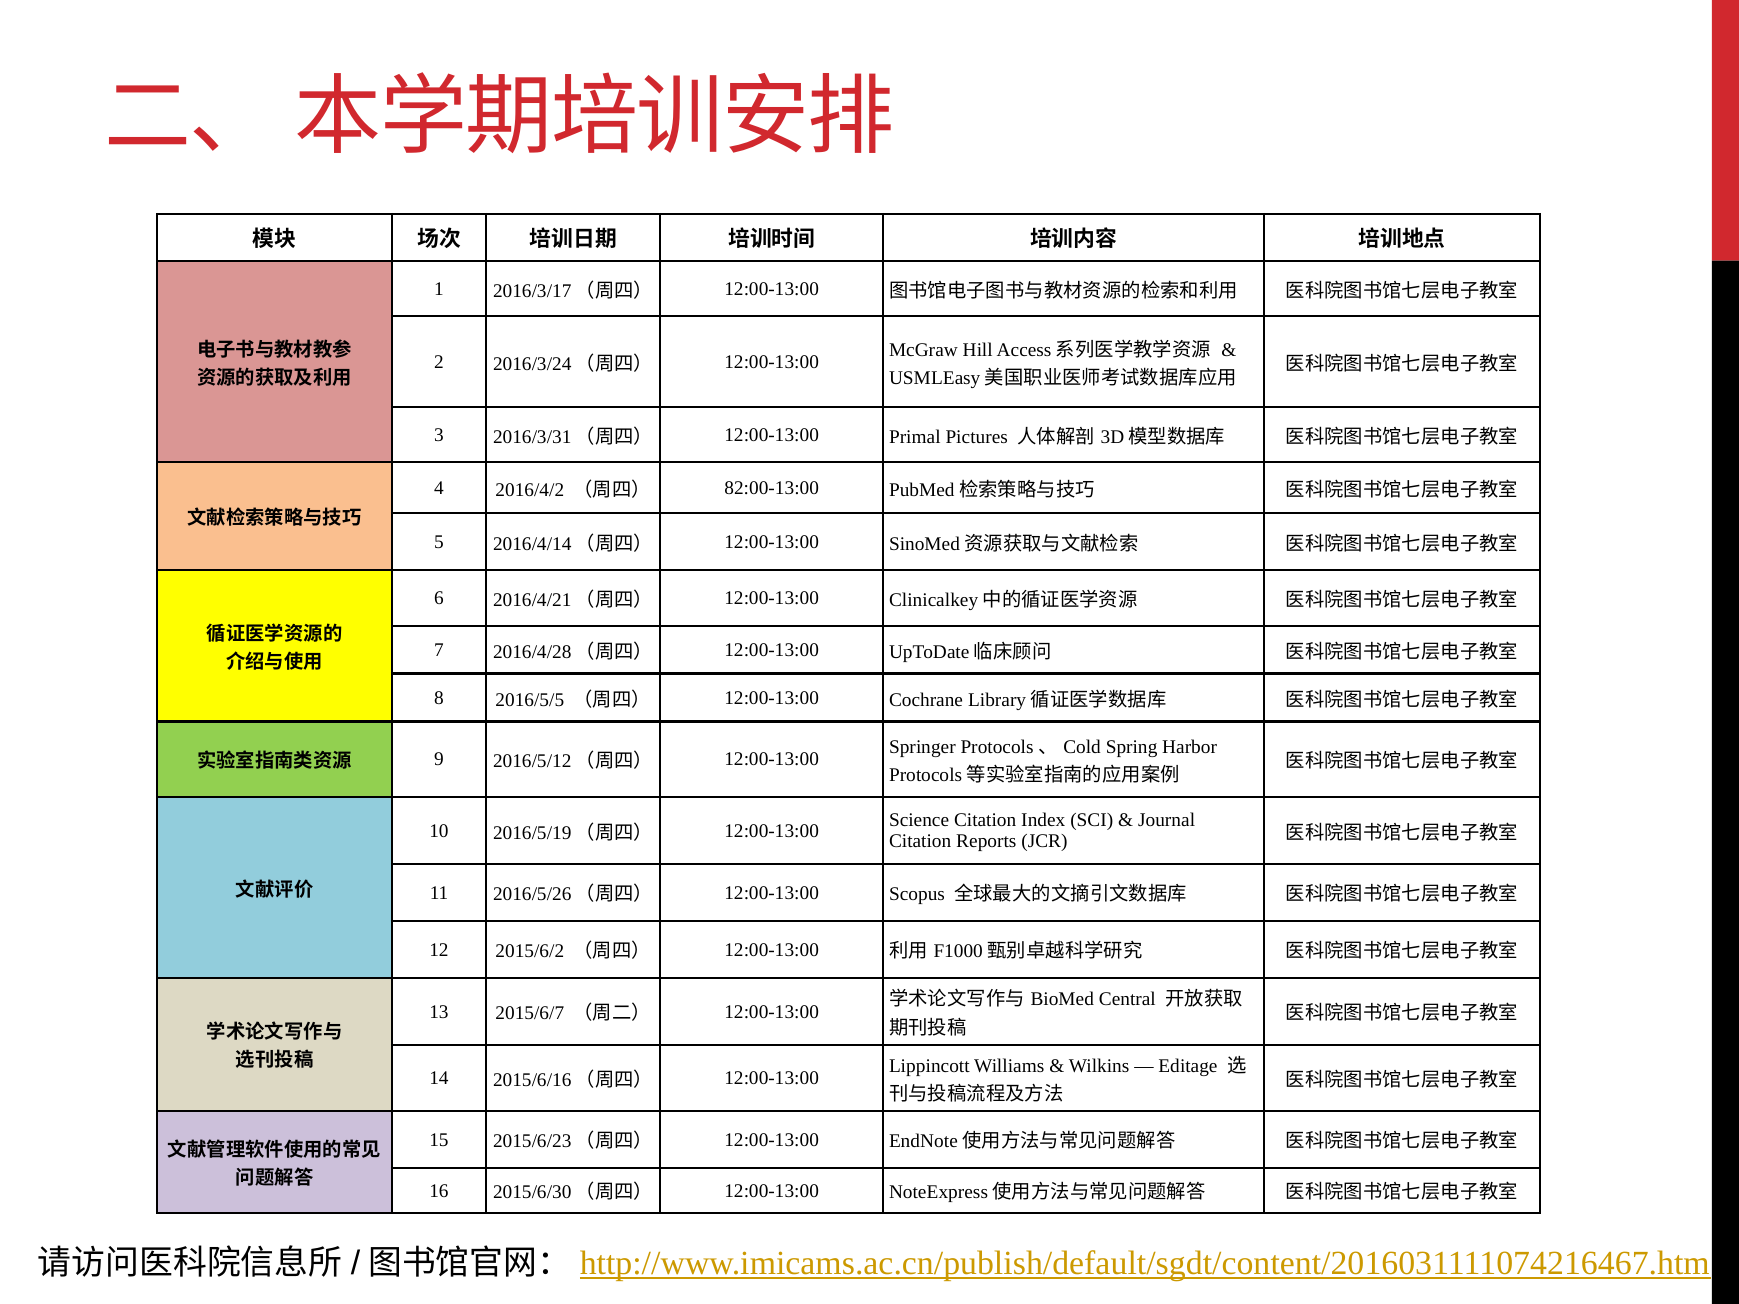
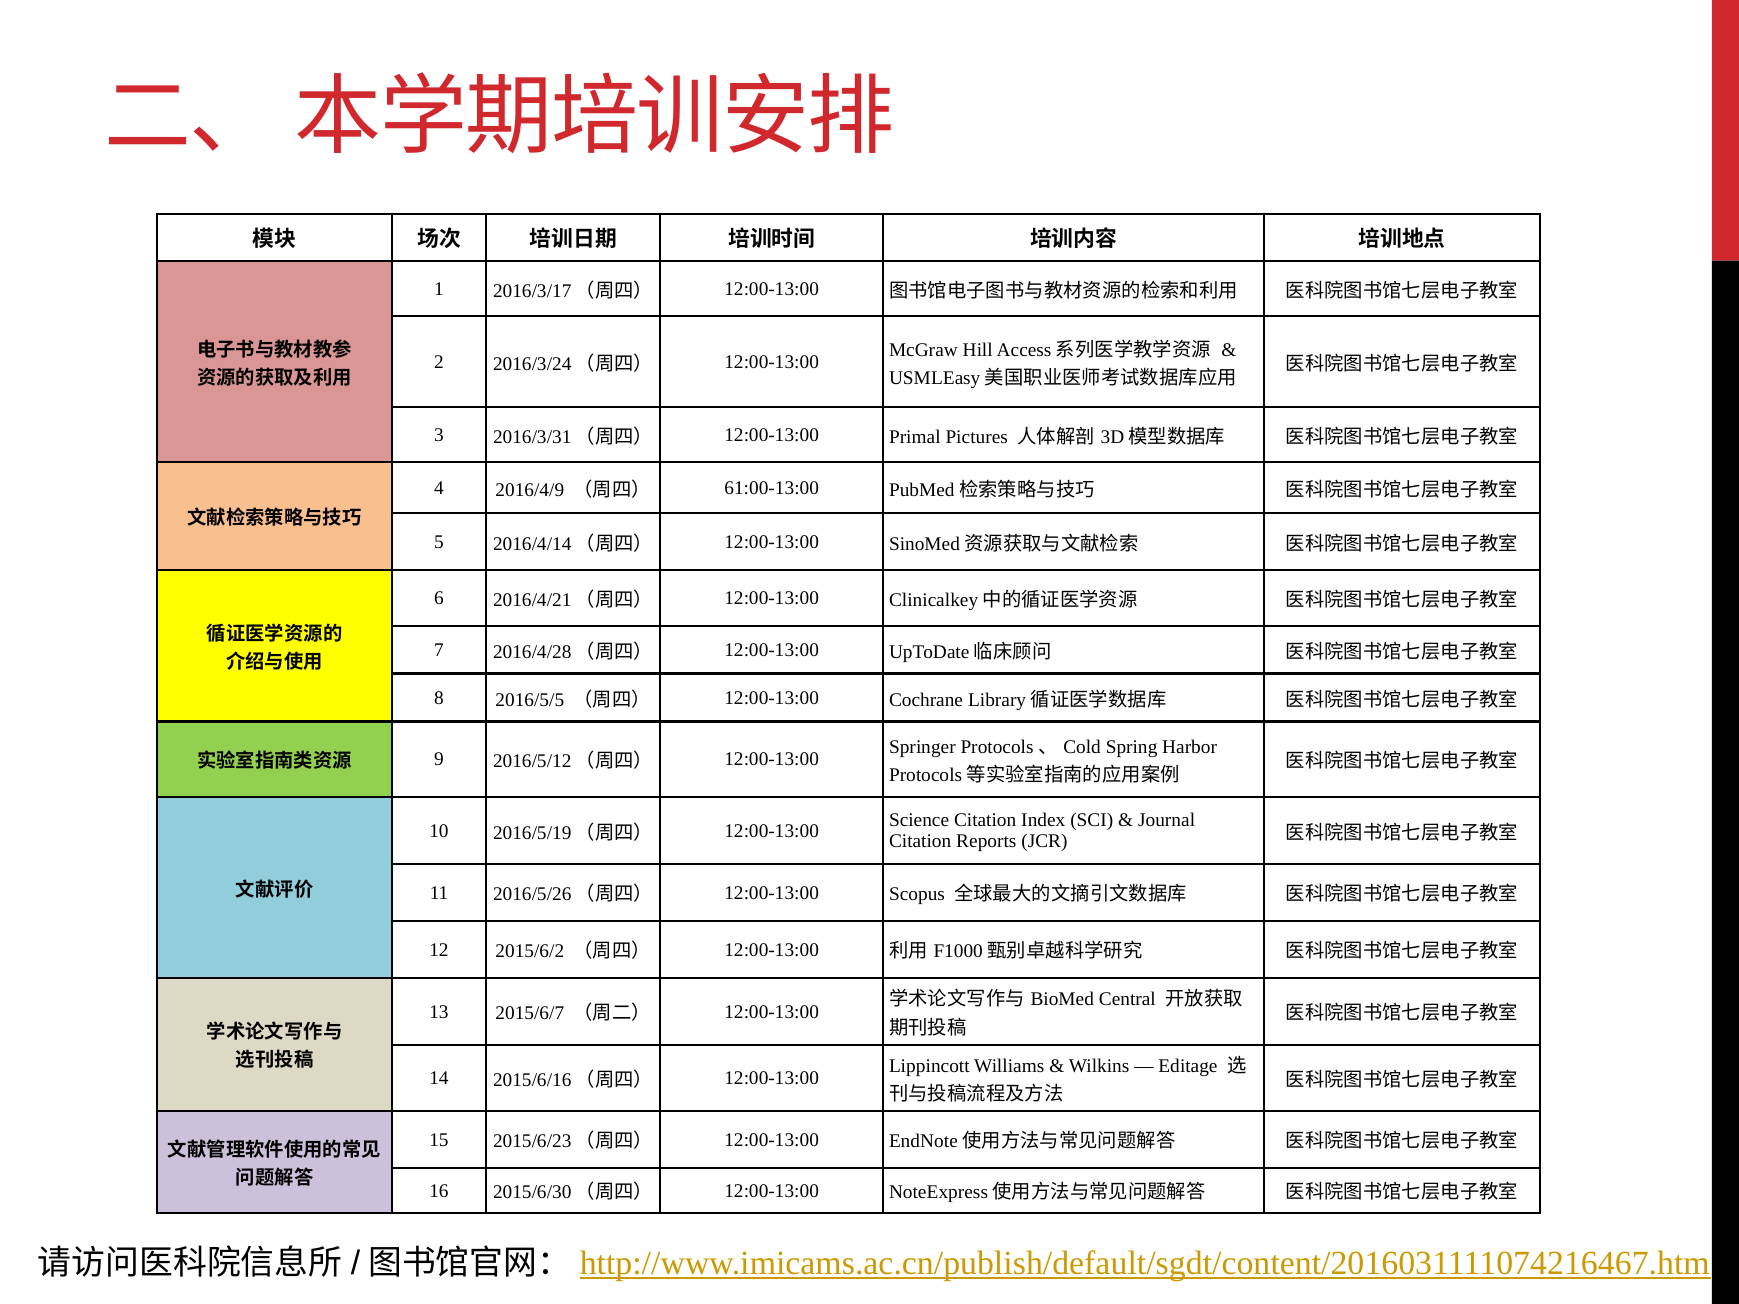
2016/4/2: 2016/4/2 -> 2016/4/9 (530, 490)
82:00-13:00: 82:00-13:00 -> 61:00-13:00 (772, 488)
